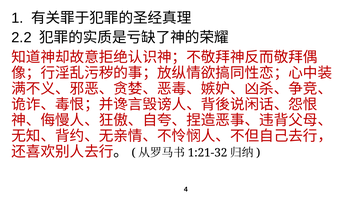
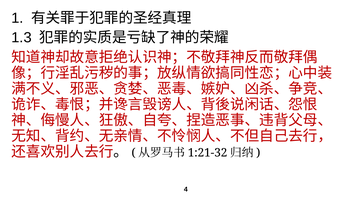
2.2: 2.2 -> 1.3 (21, 38)
